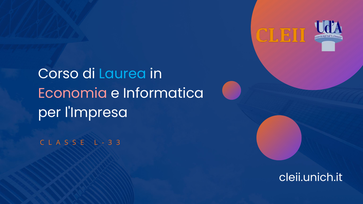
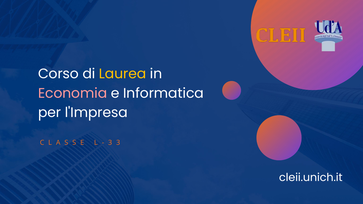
Laurea colour: light blue -> yellow (123, 74)
